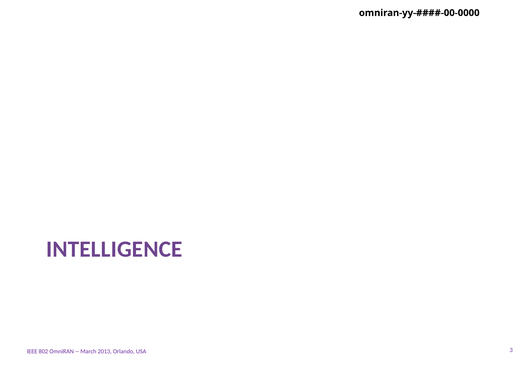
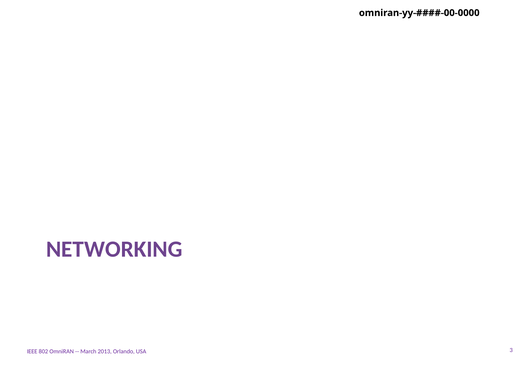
INTELLIGENCE: INTELLIGENCE -> NETWORKING (114, 249)
